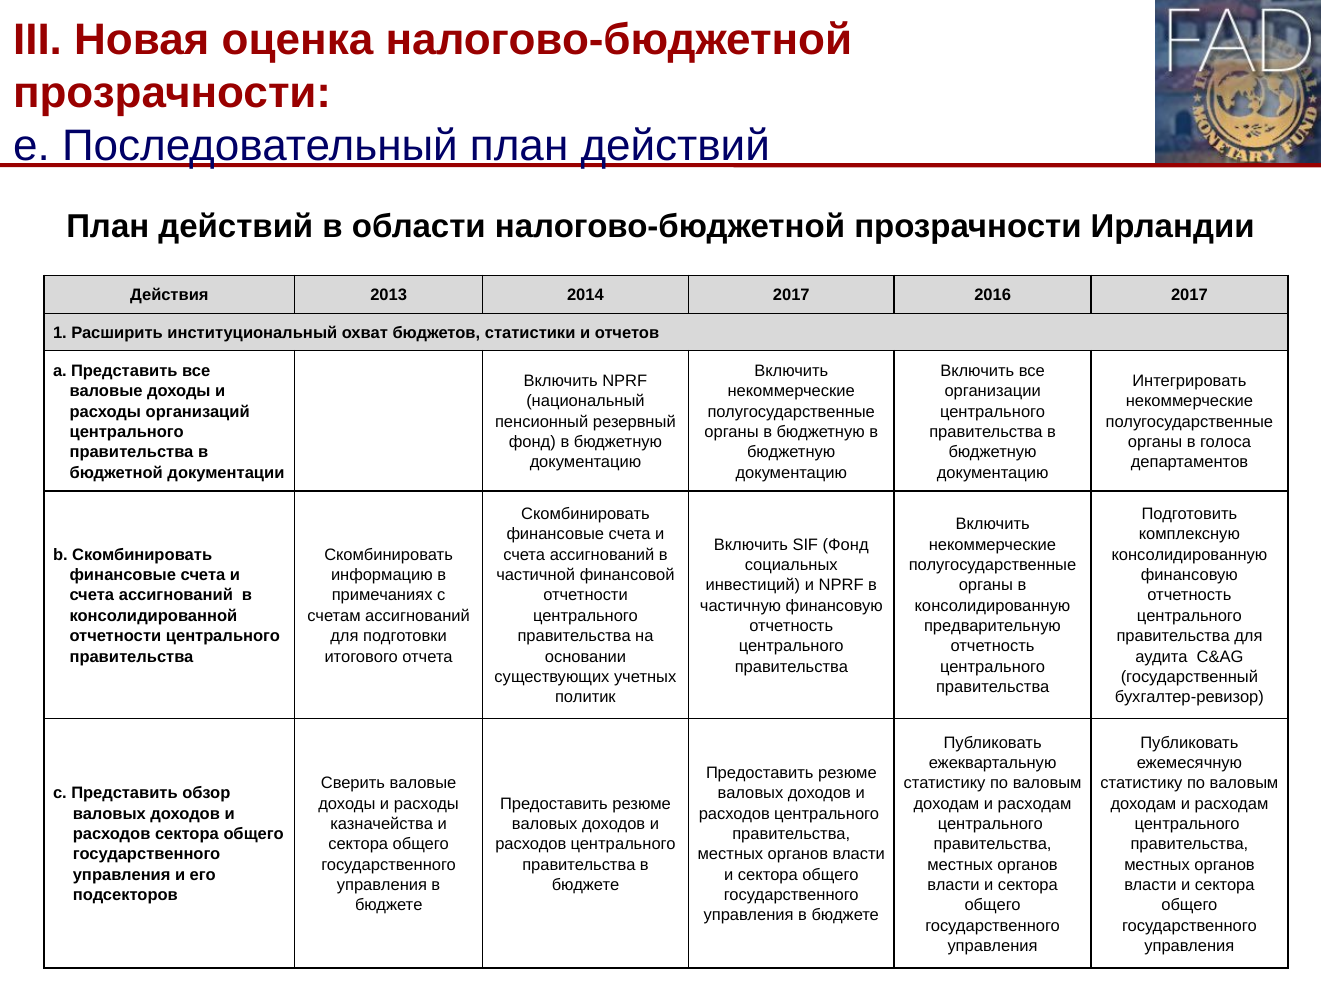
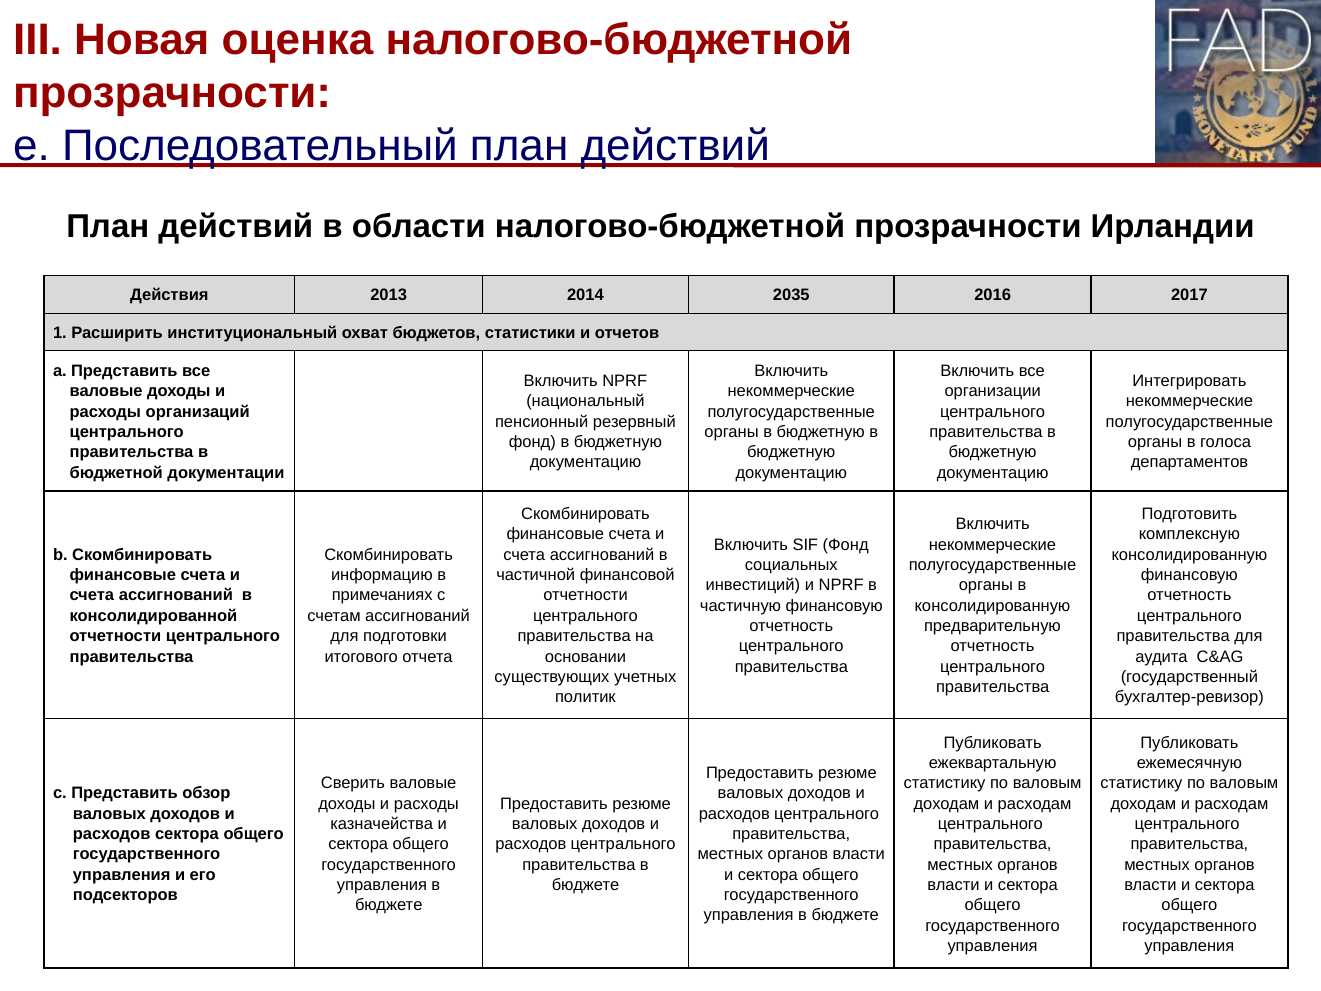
2014 2017: 2017 -> 2035 (791, 295)
